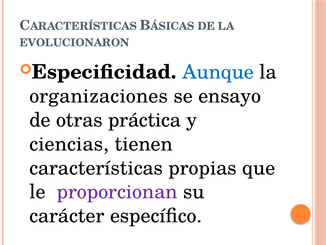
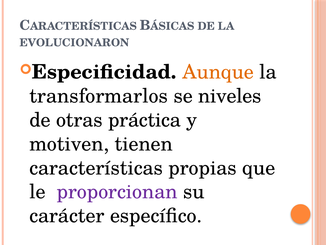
Aunque colour: blue -> orange (218, 72)
organizaciones: organizaciones -> transformarlos (99, 96)
ensayo: ensayo -> niveles (230, 96)
ciencias: ciencias -> motiven (69, 144)
